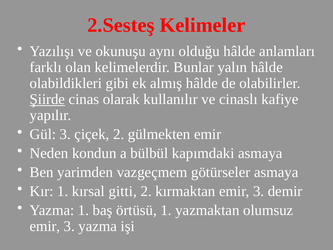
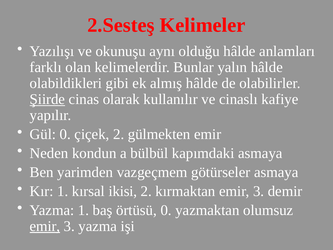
Gül 3: 3 -> 0 (65, 134)
gitti: gitti -> ikisi (123, 191)
örtüsü 1: 1 -> 0 (166, 210)
emir underline: none -> present (45, 226)
